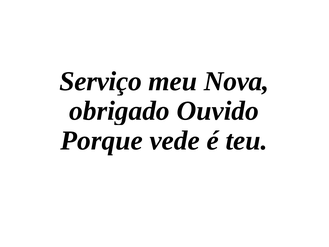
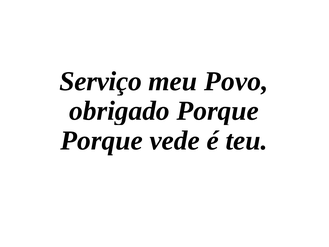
Nova: Nova -> Povo (236, 81)
obrigado Ouvido: Ouvido -> Porque (218, 111)
